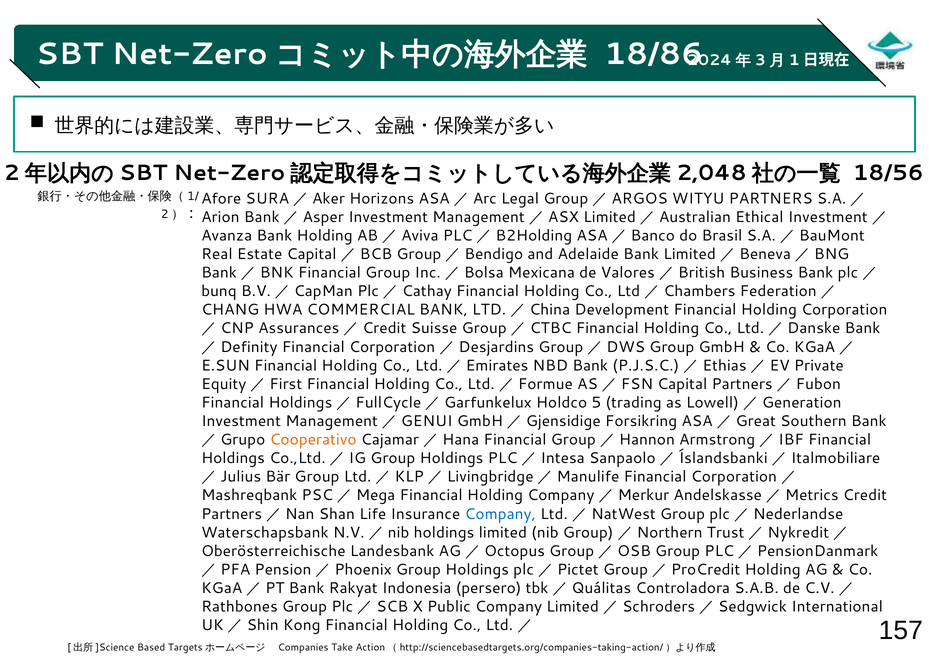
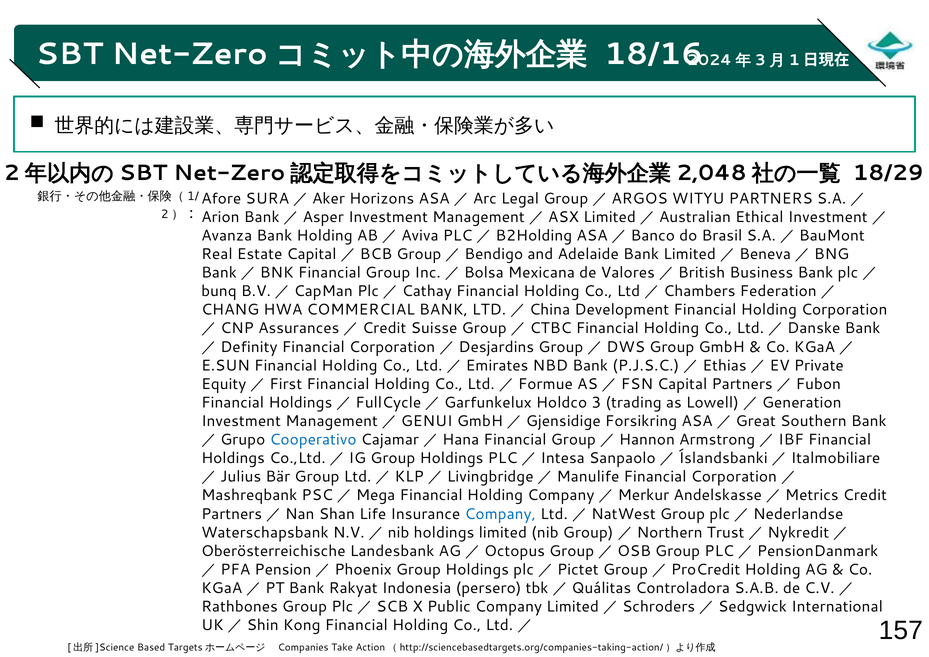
18/86: 18/86 -> 18/16 (654, 54)
18/56: 18/56 -> 18/29 (888, 173)
5: 5 -> 3 (596, 403)
Cooperativo colour: orange -> blue (313, 440)
